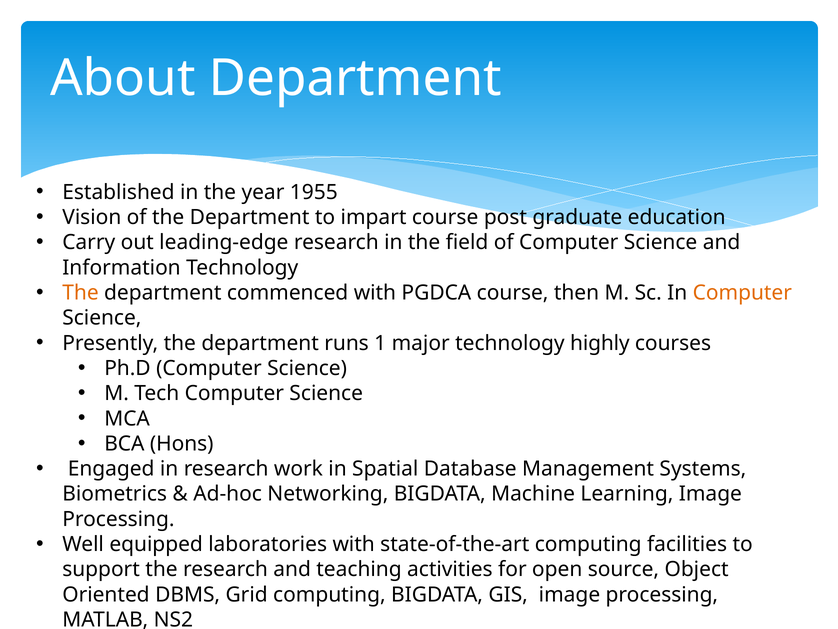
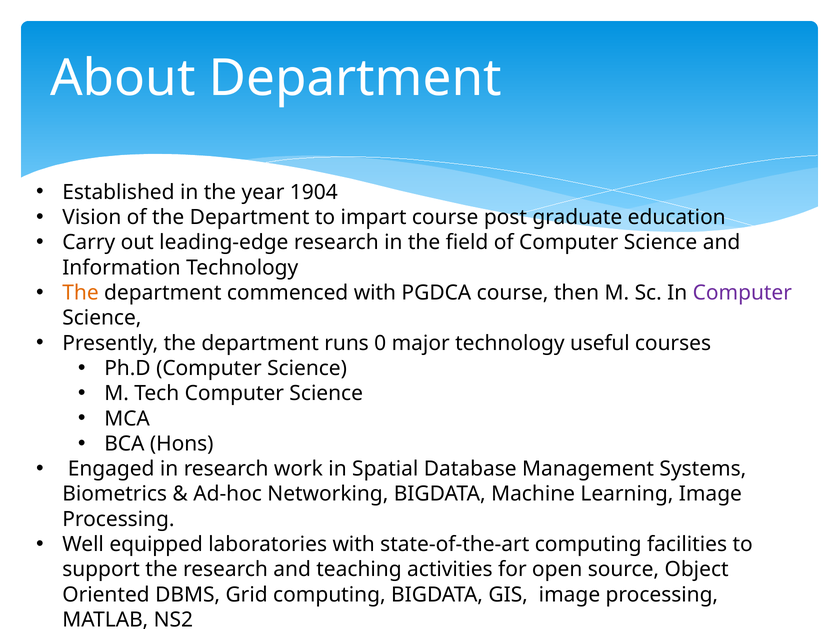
1955: 1955 -> 1904 (314, 192)
Computer colour: orange -> purple (742, 293)
1: 1 -> 0 (380, 343)
highly: highly -> useful (600, 343)
